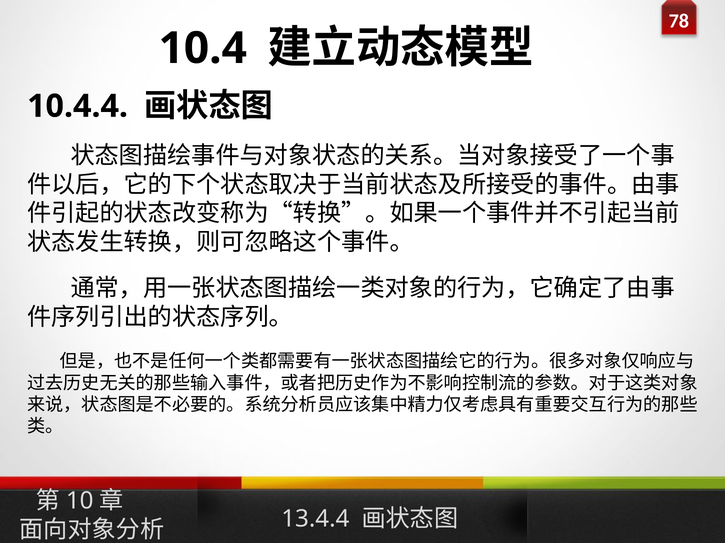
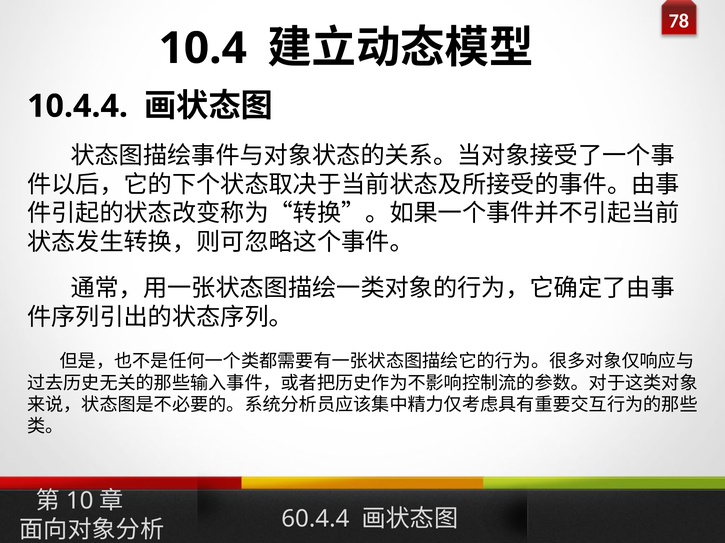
13.4.4: 13.4.4 -> 60.4.4 (315, 519)
